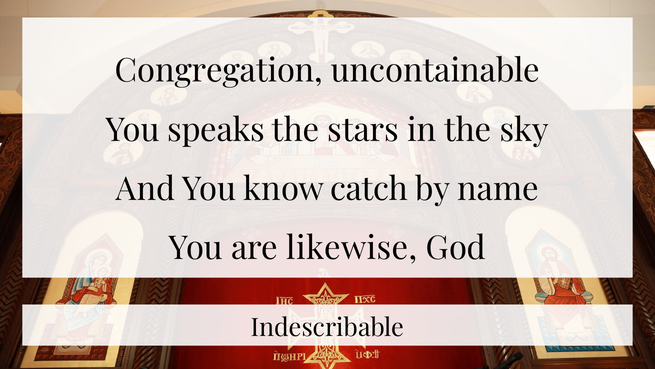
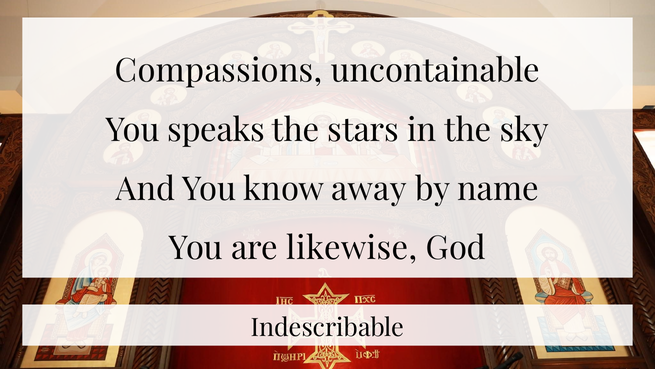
Congregation: Congregation -> Compassions (219, 71)
catch: catch -> away (369, 189)
